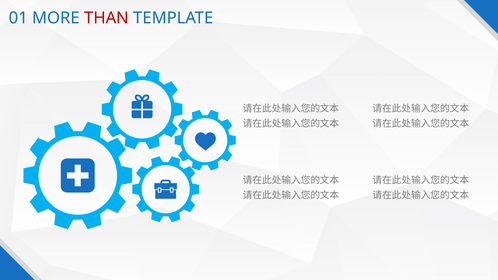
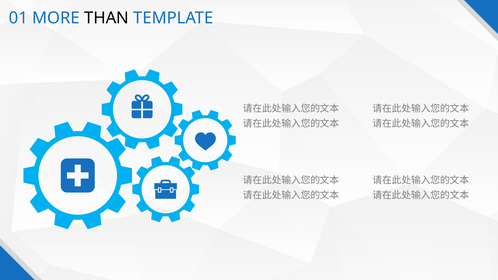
THAN colour: red -> black (107, 18)
